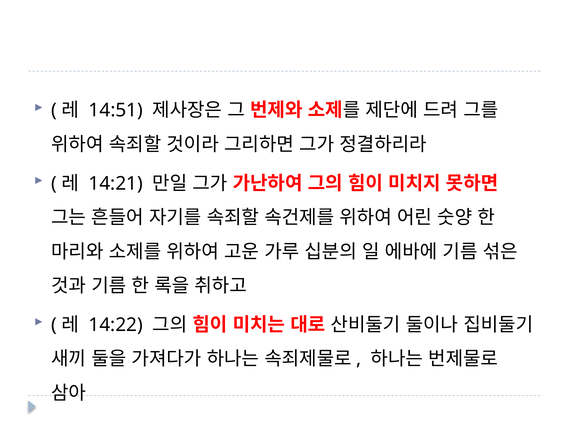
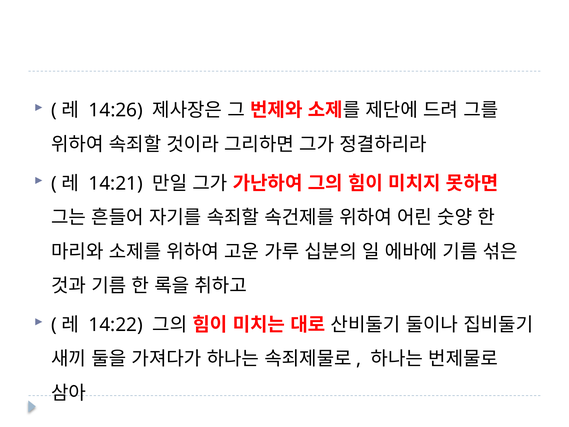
14:51: 14:51 -> 14:26 (116, 110)
